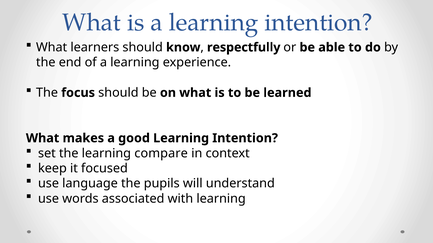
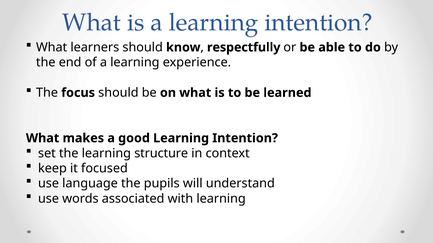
compare: compare -> structure (161, 154)
